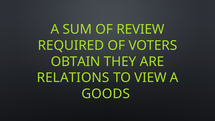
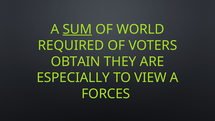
SUM underline: none -> present (77, 29)
REVIEW: REVIEW -> WORLD (140, 29)
RELATIONS: RELATIONS -> ESPECIALLY (73, 78)
GOODS: GOODS -> FORCES (106, 94)
